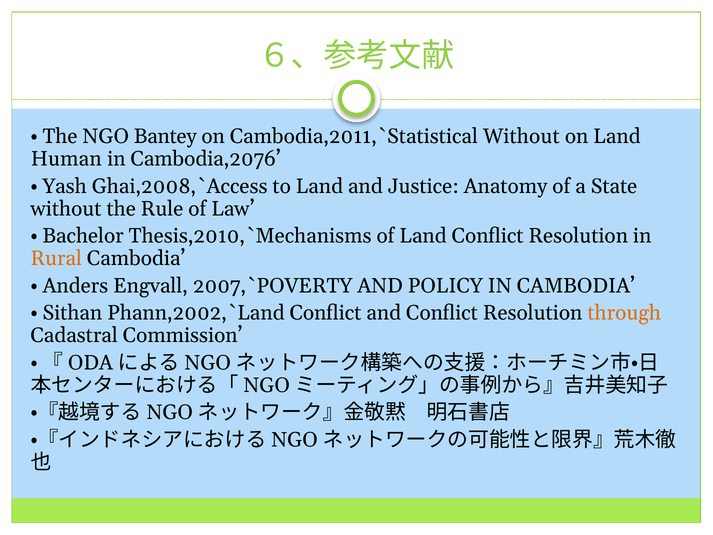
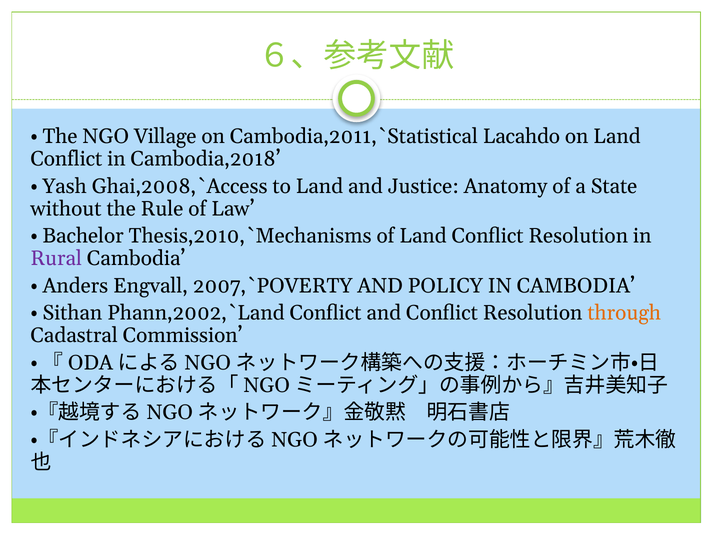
Bantey: Bantey -> Village (165, 137)
Without: Without -> Lacahdo (521, 137)
Human: Human -> Conflict (66, 159)
Cambodia,2076: Cambodia,2076 -> Cambodia,2018 (205, 159)
Rural colour: orange -> purple (56, 258)
